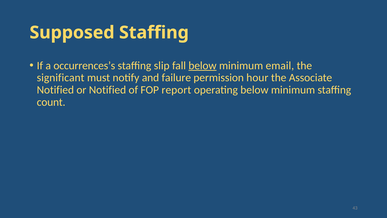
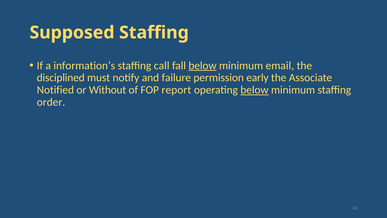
occurrences’s: occurrences’s -> information’s (84, 65)
slip: slip -> call (162, 65)
significant: significant -> disciplined (61, 78)
hour: hour -> early (257, 78)
or Notified: Notified -> Without (108, 90)
below underline: none -> present (254, 90)
count: count -> order (51, 102)
